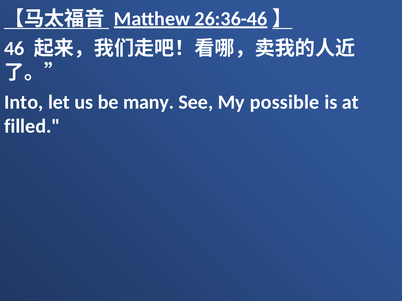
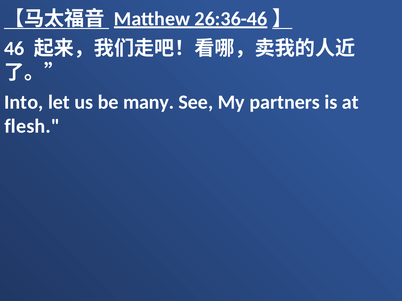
possible: possible -> partners (285, 102)
filled: filled -> flesh (32, 127)
